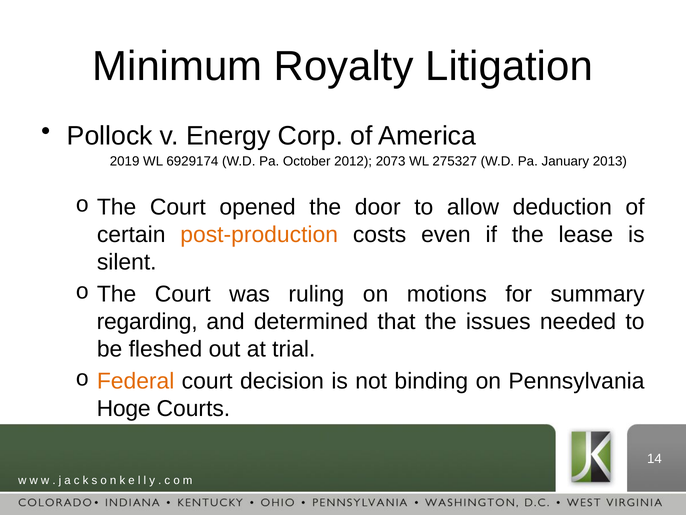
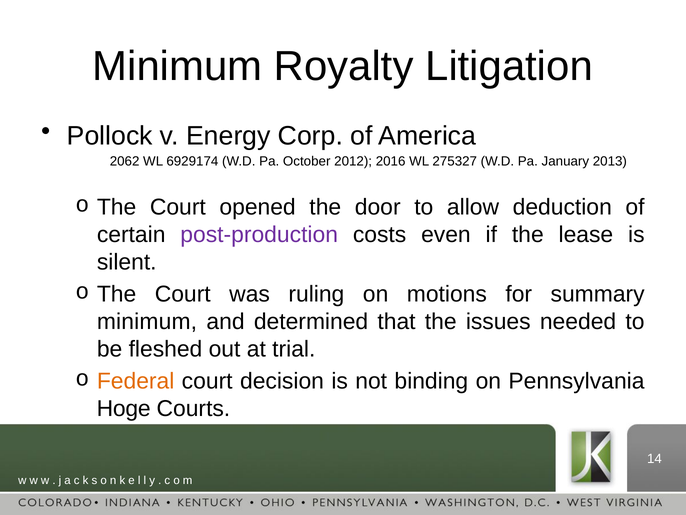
2019: 2019 -> 2062 (125, 161)
2073: 2073 -> 2016 (391, 161)
post-production colour: orange -> purple (259, 234)
regarding: regarding -> minimum (147, 321)
